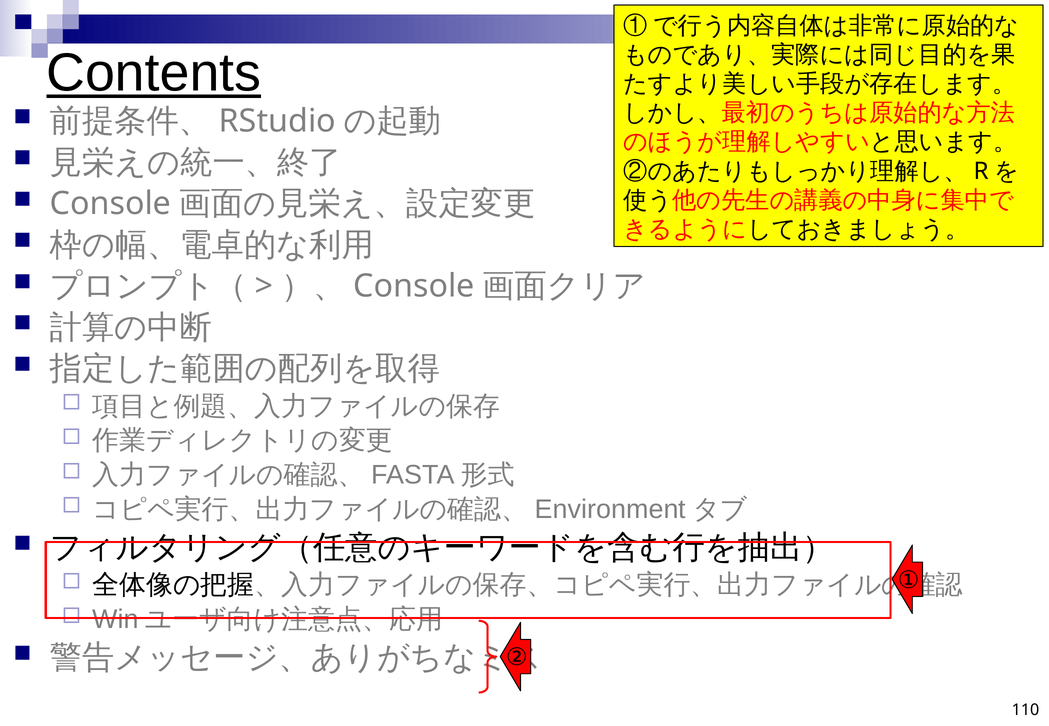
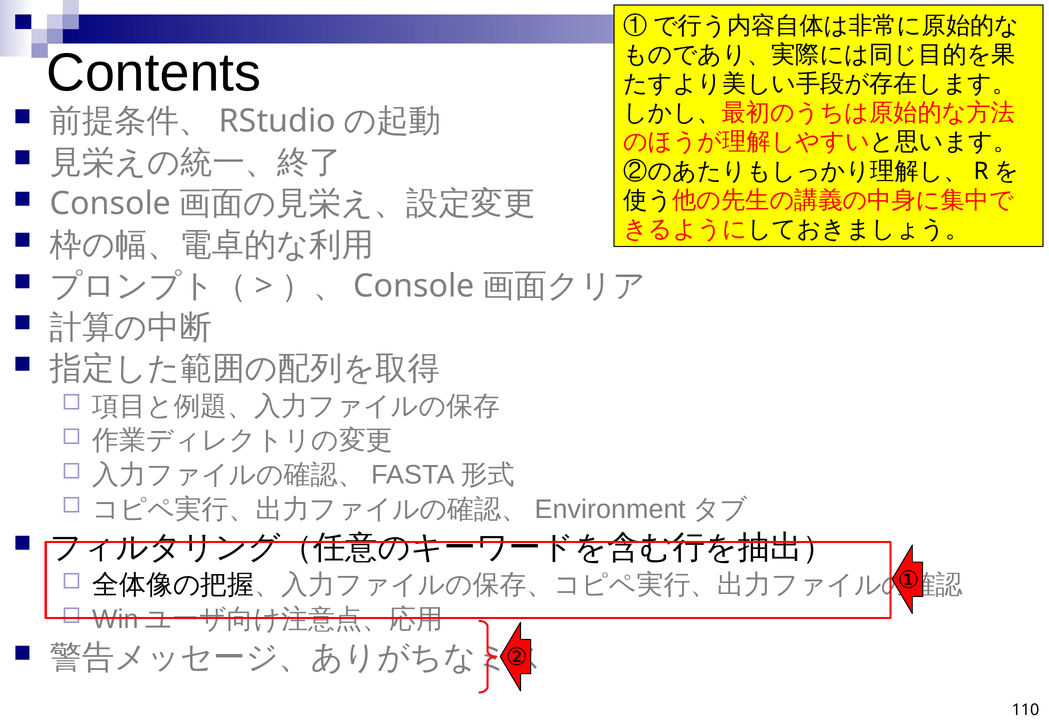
Contents underline: present -> none (154, 73)
